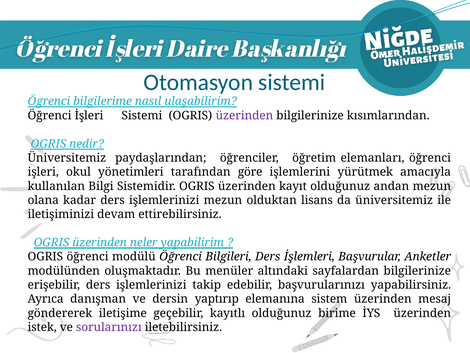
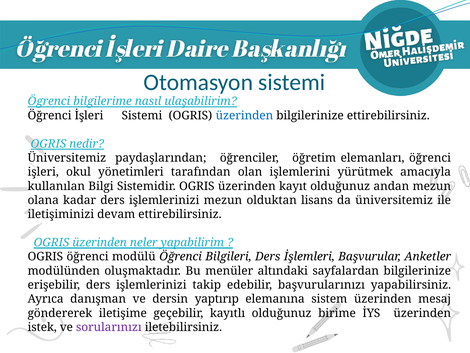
üzerinden colour: purple -> blue (244, 115)
bilgilerinize kısımlarından: kısımlarından -> ettirebilirsiniz (388, 115)
göre: göre -> olan (250, 172)
